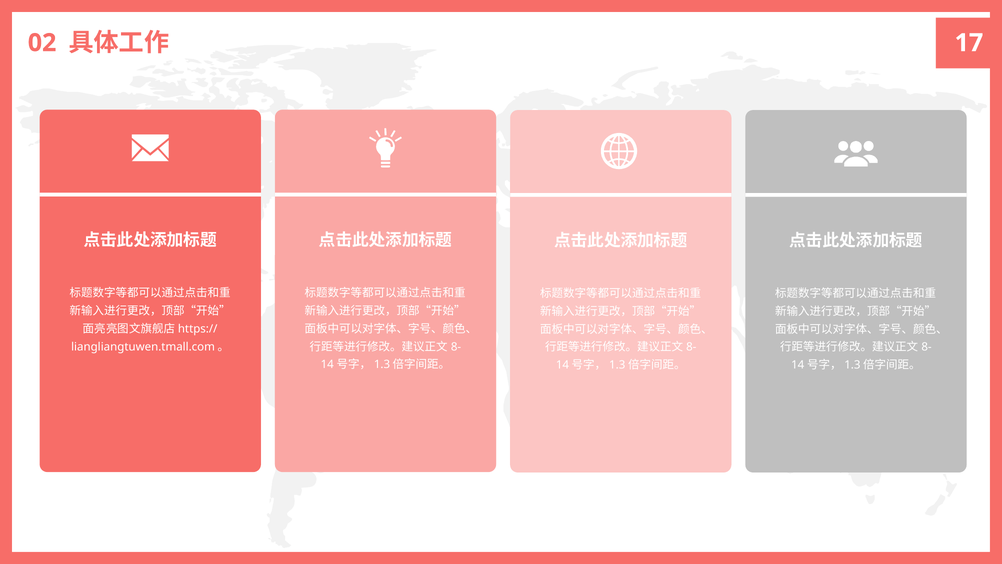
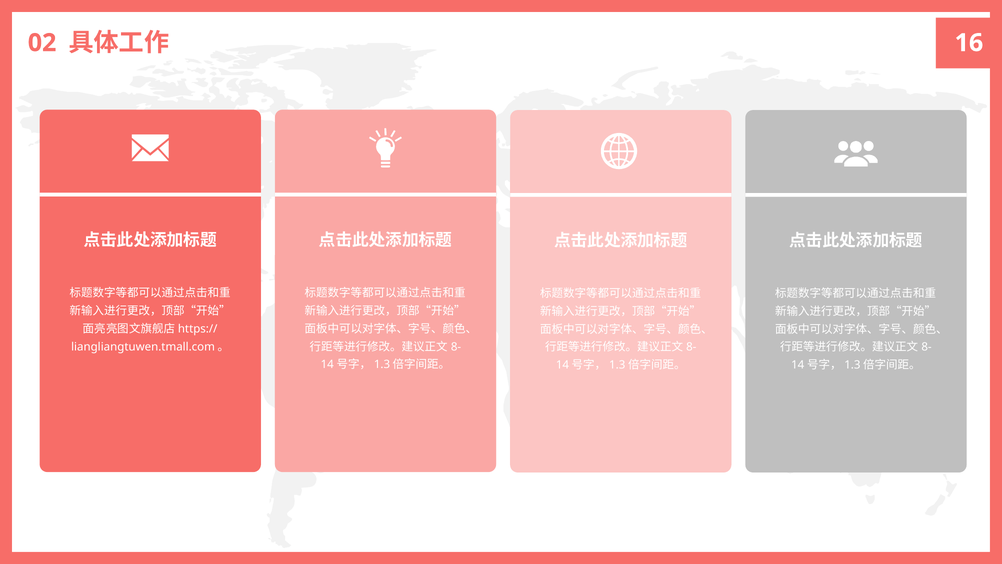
17: 17 -> 16 (969, 43)
